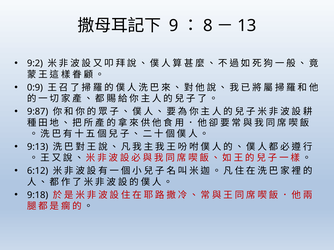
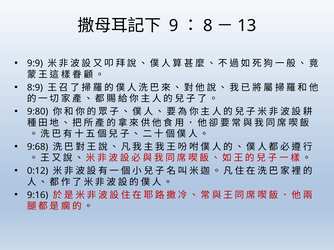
9:2: 9:2 -> 9:9 (35, 64)
0:9: 0:9 -> 8:9 (35, 88)
9:87: 9:87 -> 9:80 (38, 112)
9:13: 9:13 -> 9:68 (38, 147)
6:12: 6:12 -> 0:12 (38, 171)
9:18: 9:18 -> 9:16 (38, 195)
